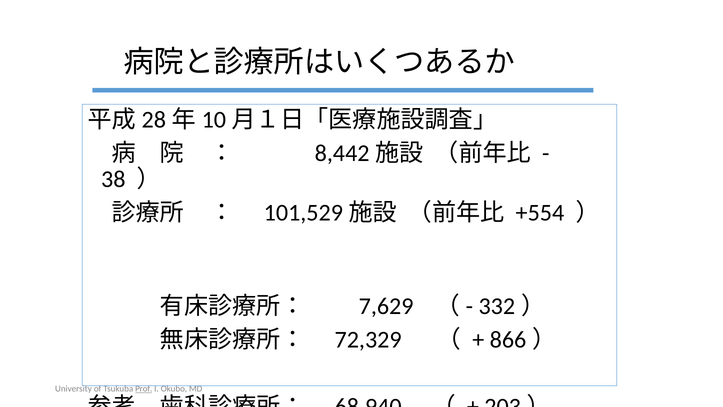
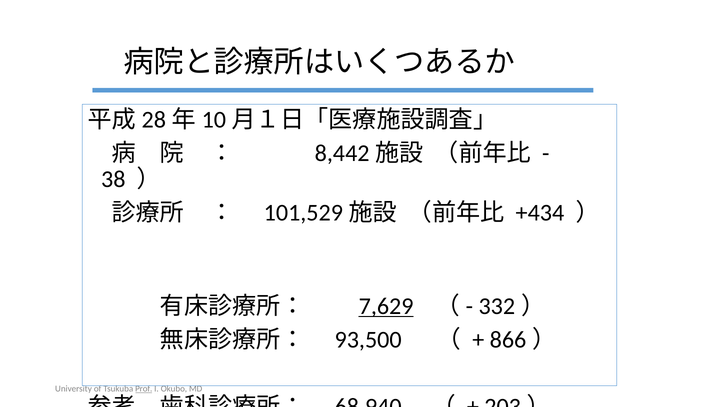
+554: +554 -> +434 (540, 213)
7,629 underline: none -> present (386, 306)
72,329: 72,329 -> 93,500 (368, 339)
